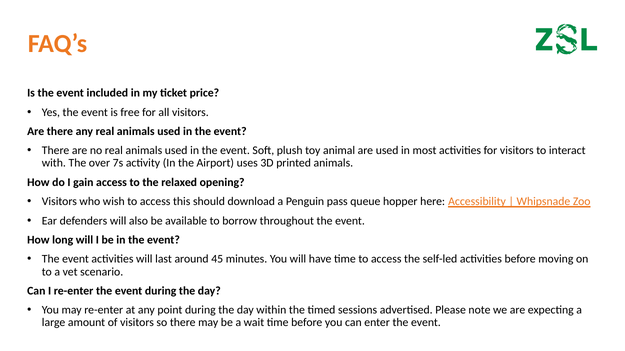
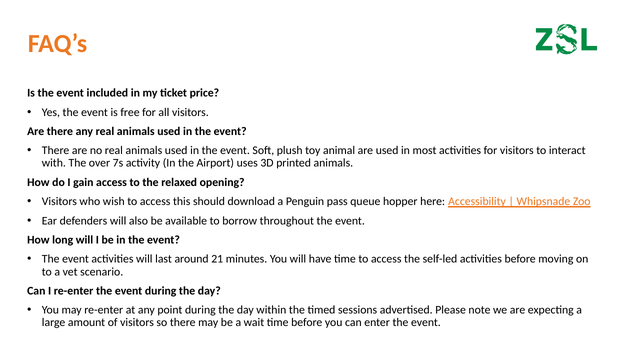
45: 45 -> 21 (217, 259)
